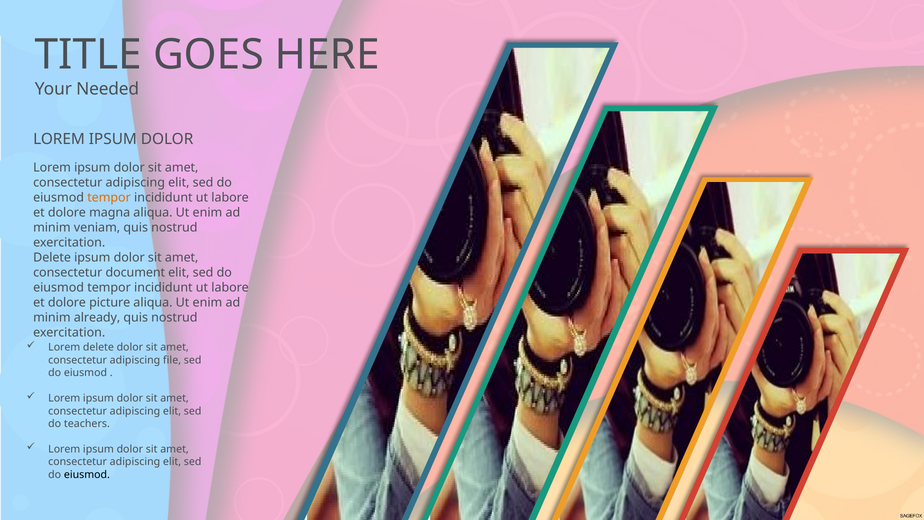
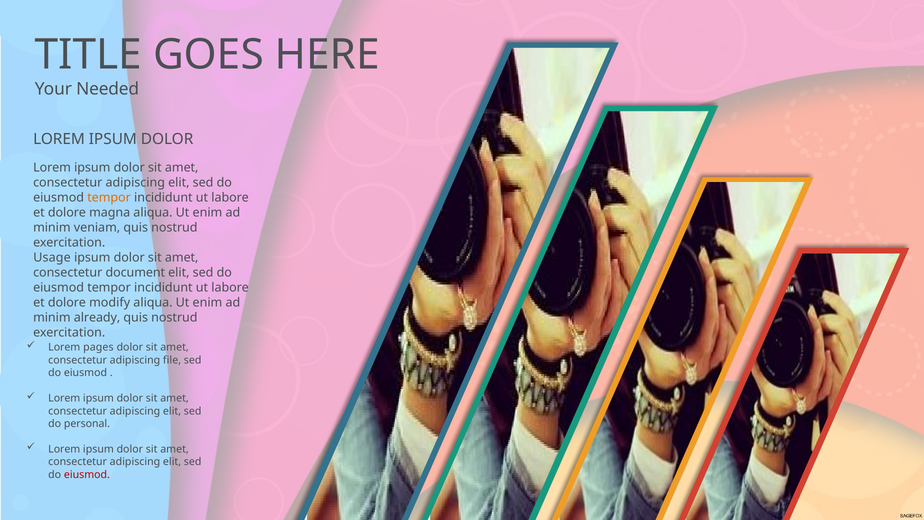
Delete: Delete -> Usage (52, 257)
picture: picture -> modify (110, 303)
Lorem delete: delete -> pages (98, 347)
teachers: teachers -> personal (87, 424)
eiusmod colour: black -> red (87, 474)
